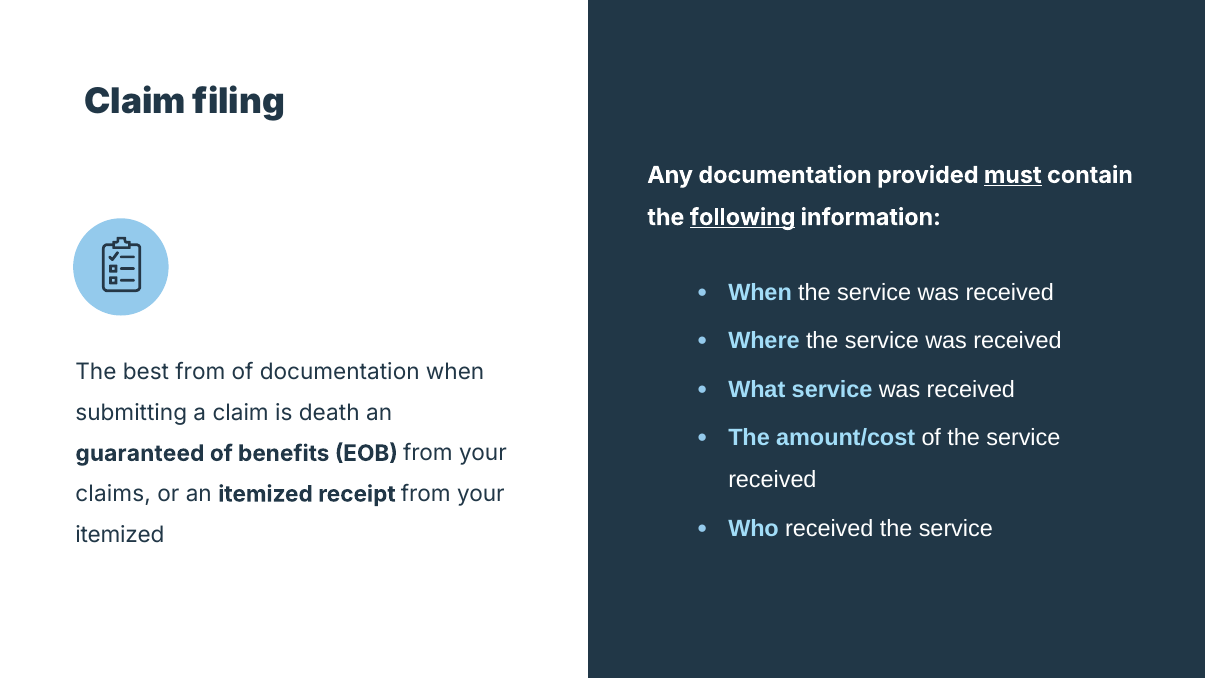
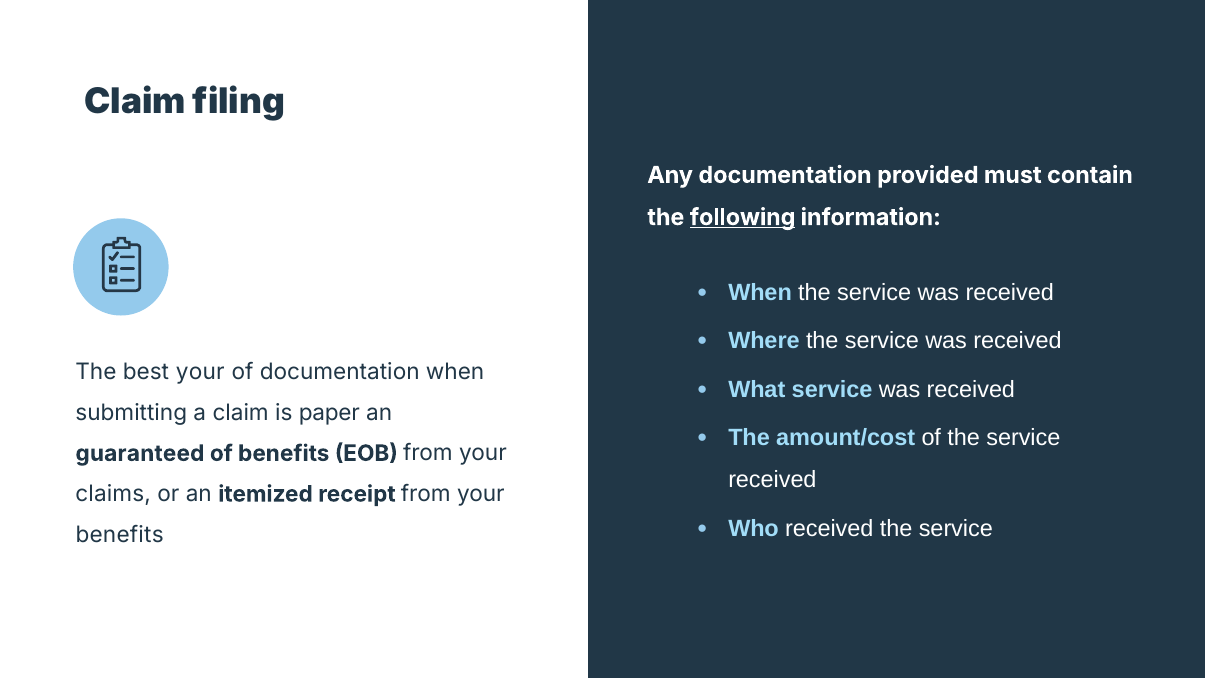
must underline: present -> none (1013, 175)
best from: from -> your (200, 372)
death: death -> paper (329, 413)
itemized: itemized -> benefits (120, 535)
